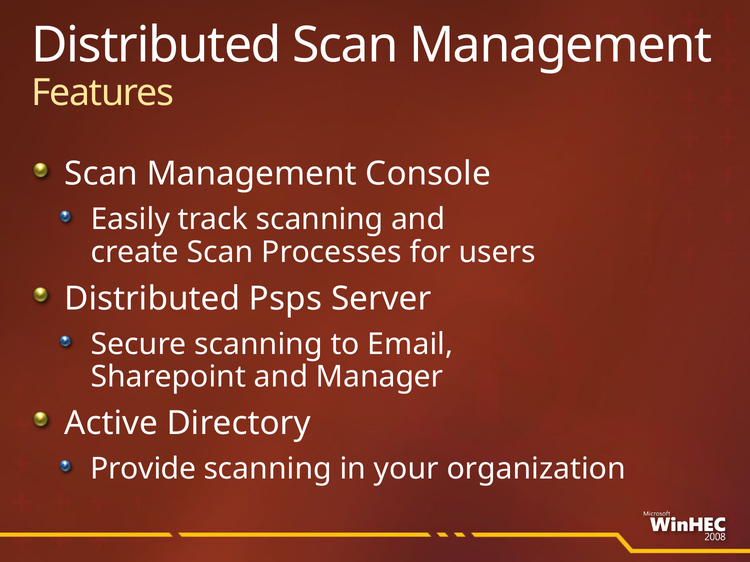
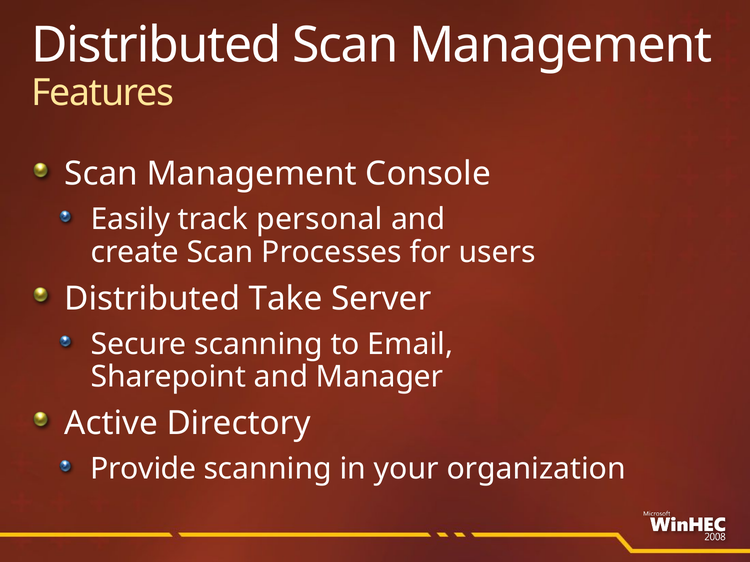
track scanning: scanning -> personal (319, 220)
Psps: Psps -> Take (286, 299)
